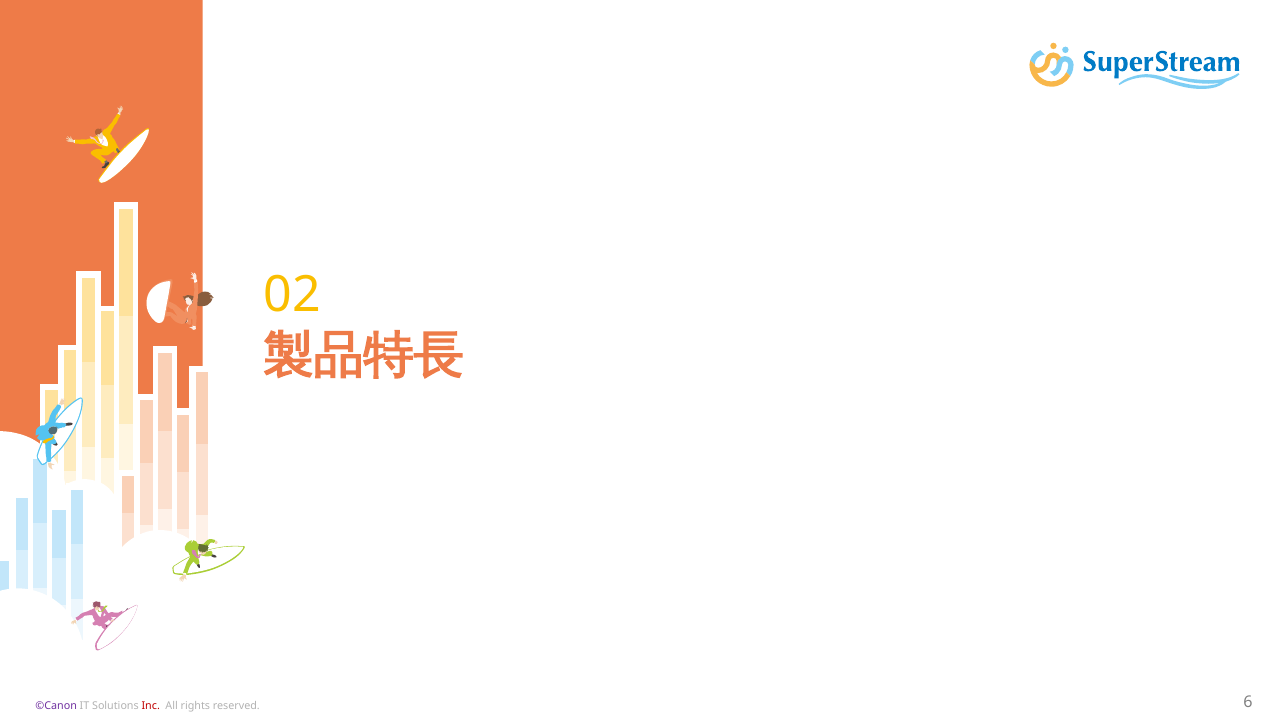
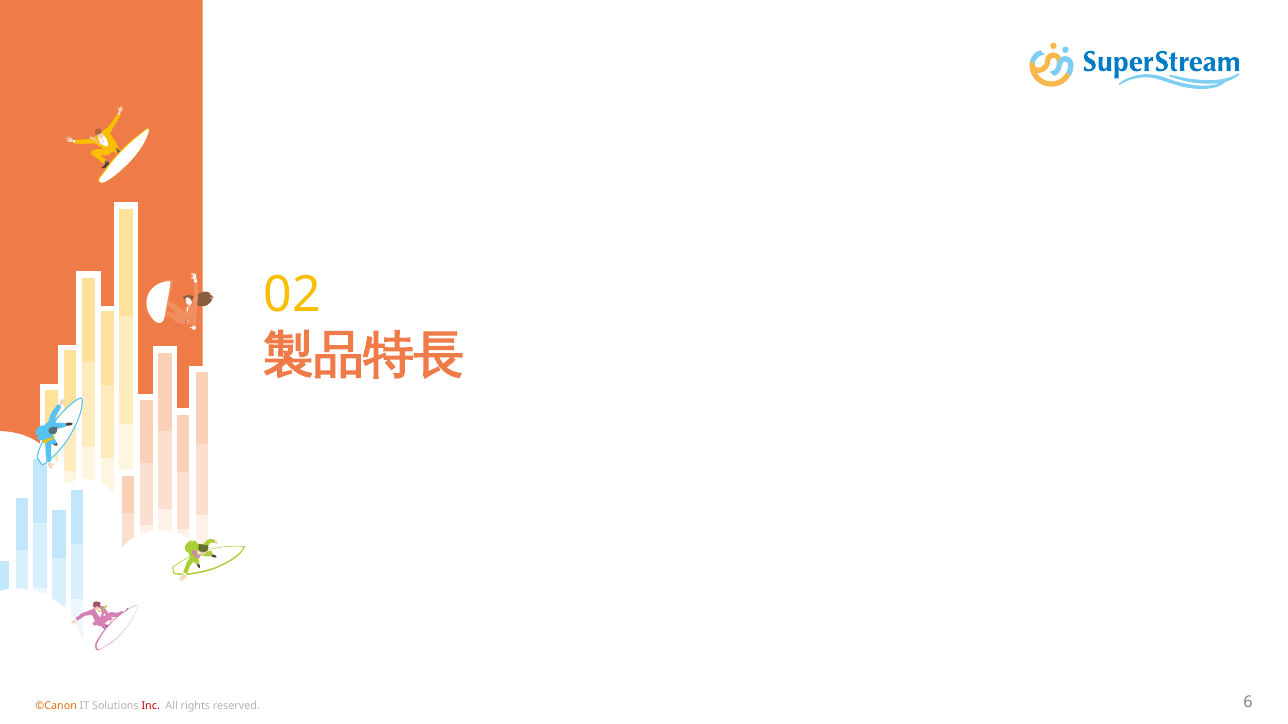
©Canon colour: purple -> orange (56, 706)
